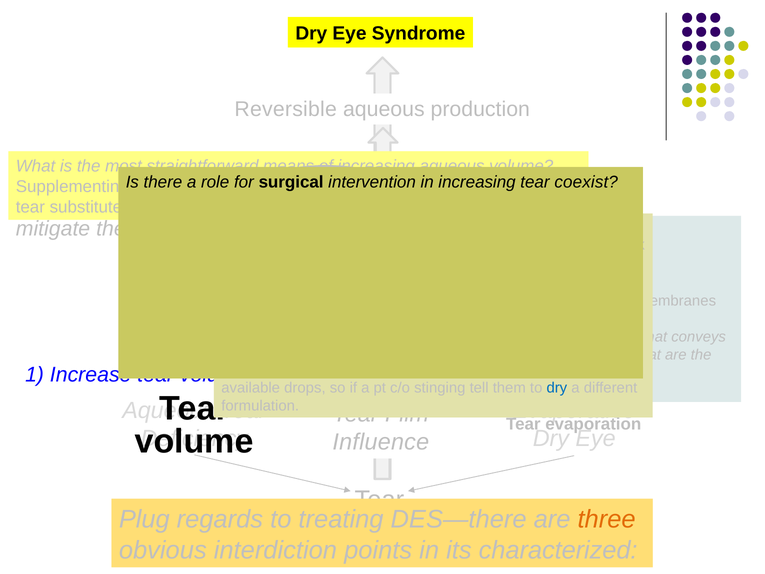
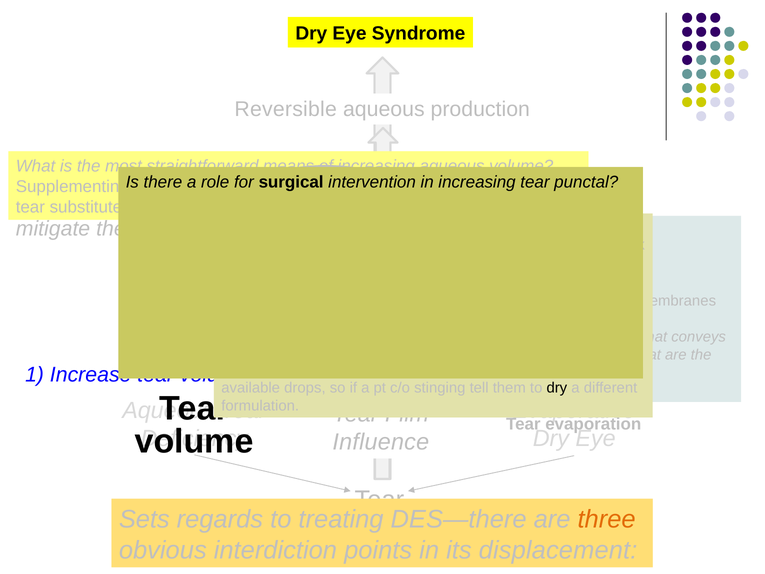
coexist: coexist -> punctal (586, 182)
dry colour: blue -> black (557, 388)
Plug: Plug -> Sets (144, 519)
characterized: characterized -> displacement (558, 550)
